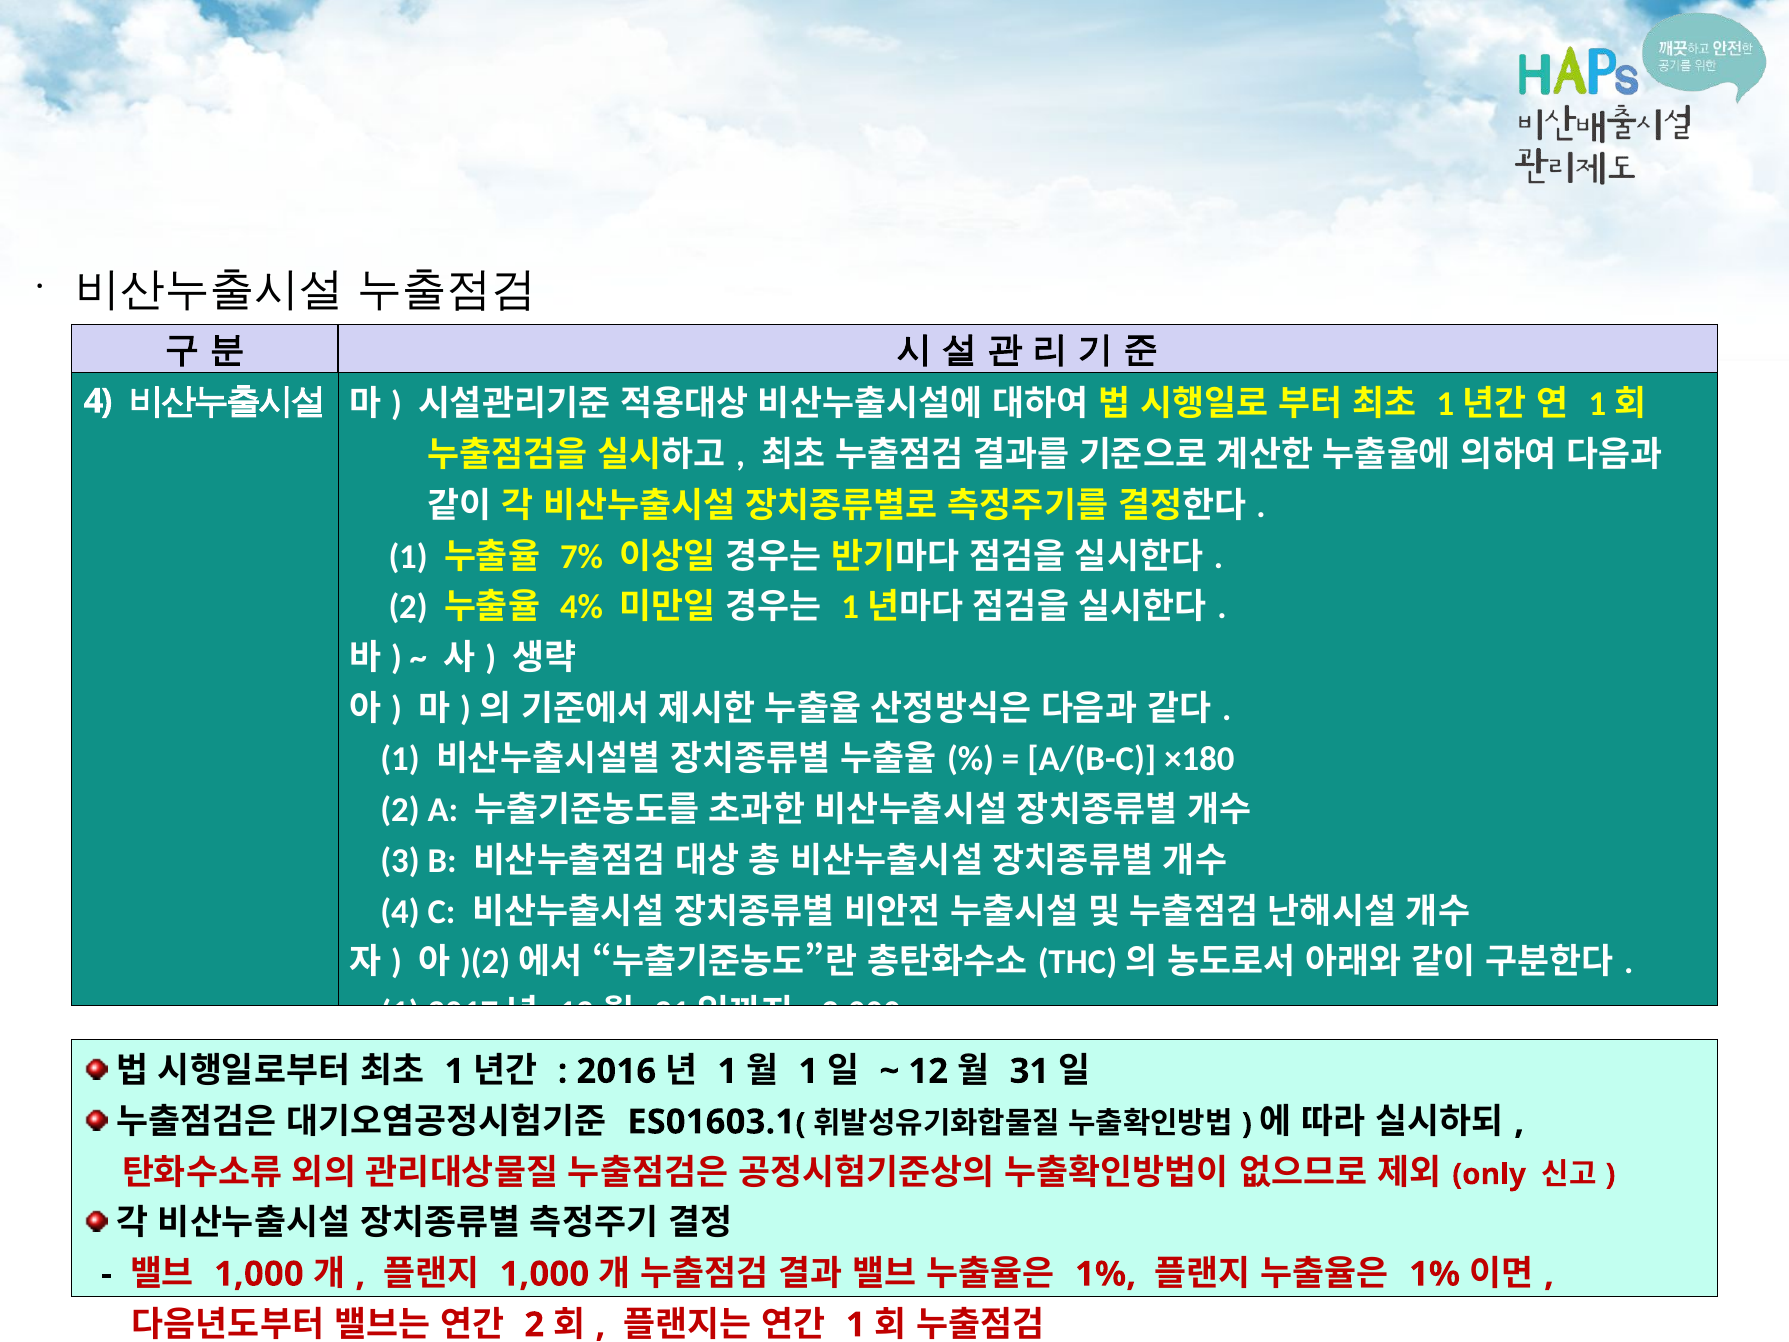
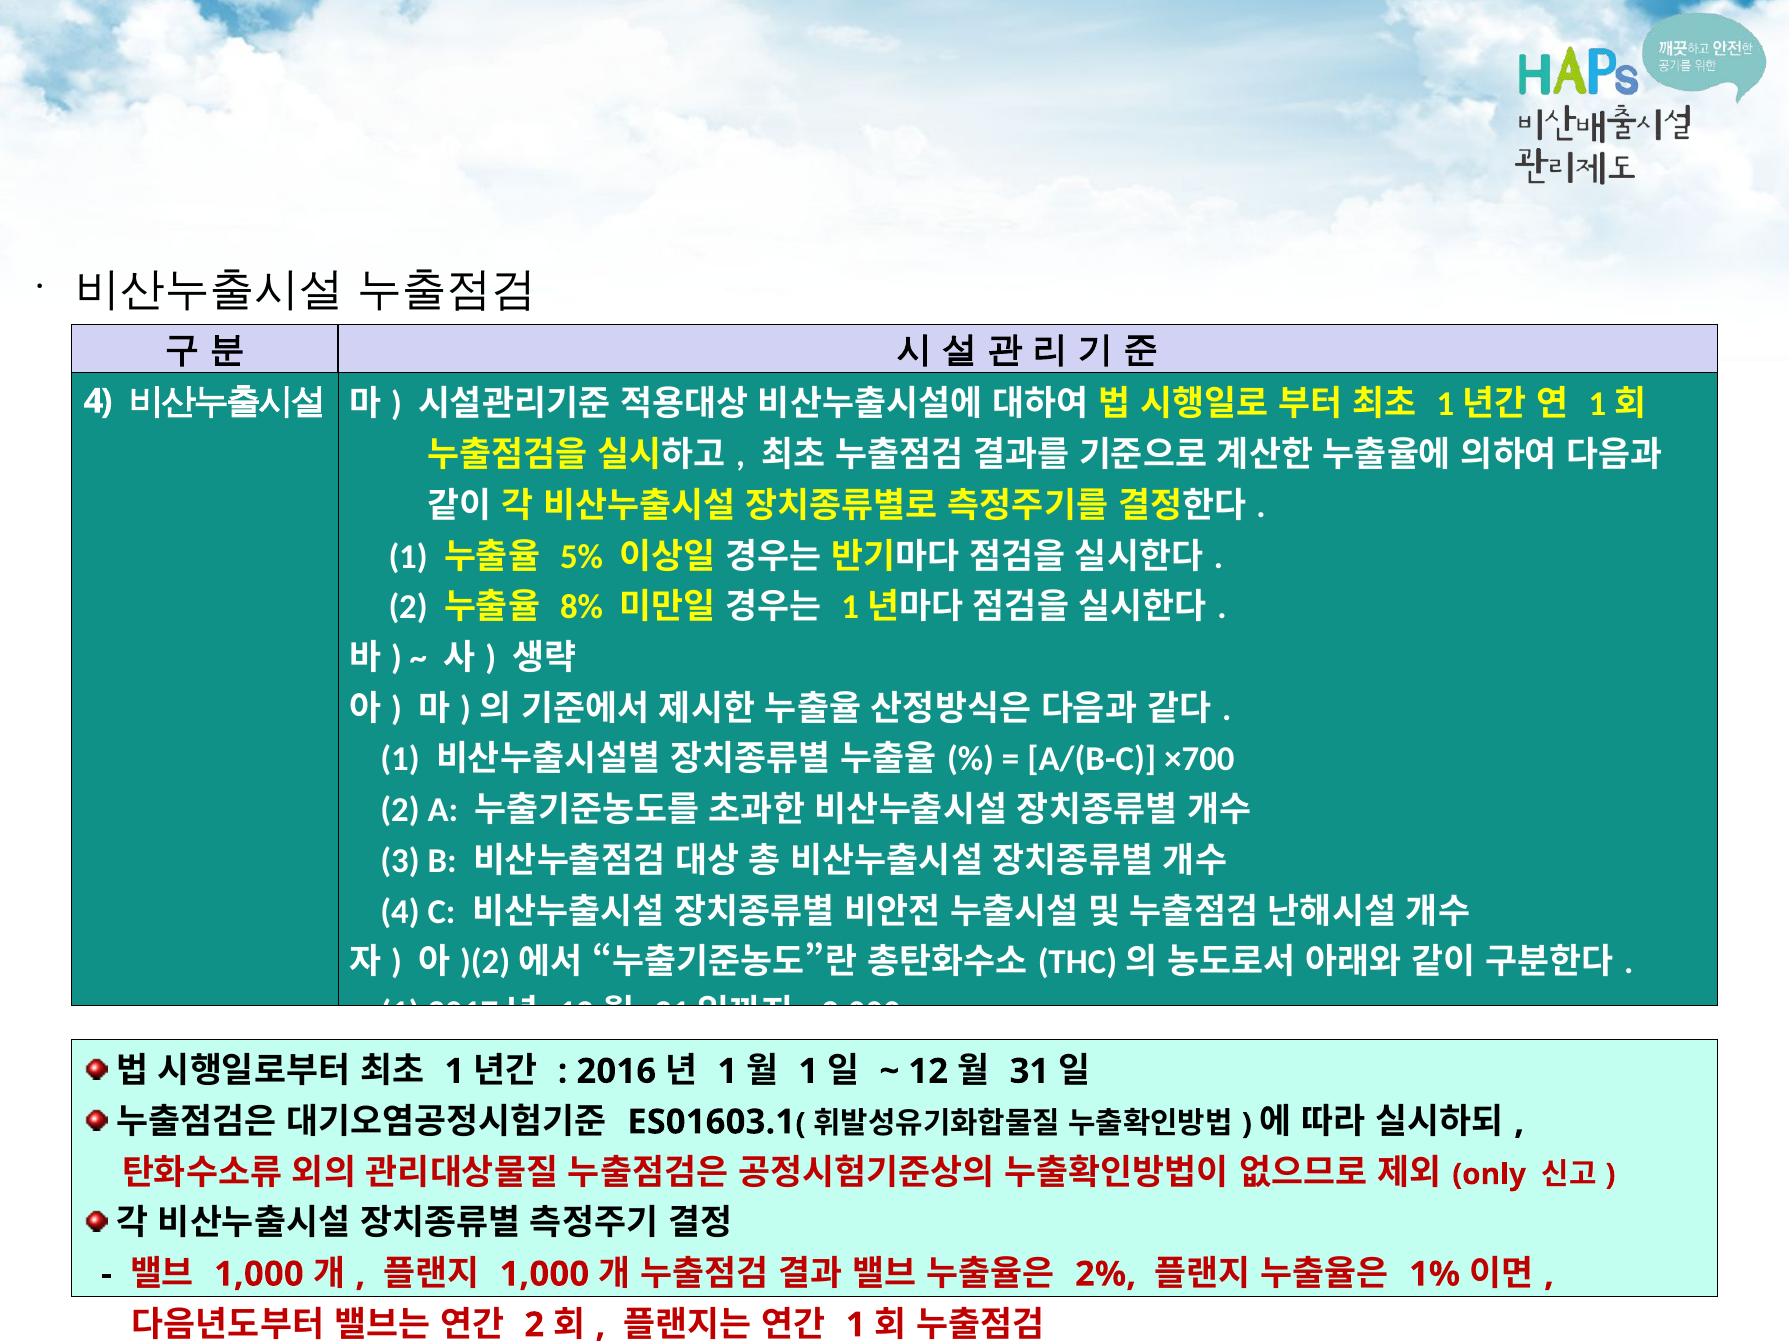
7%: 7% -> 5% (582, 556)
4%: 4% -> 8% (582, 607)
×180: ×180 -> ×700 (1199, 759)
1%: 1% -> 2% (1106, 1274)
